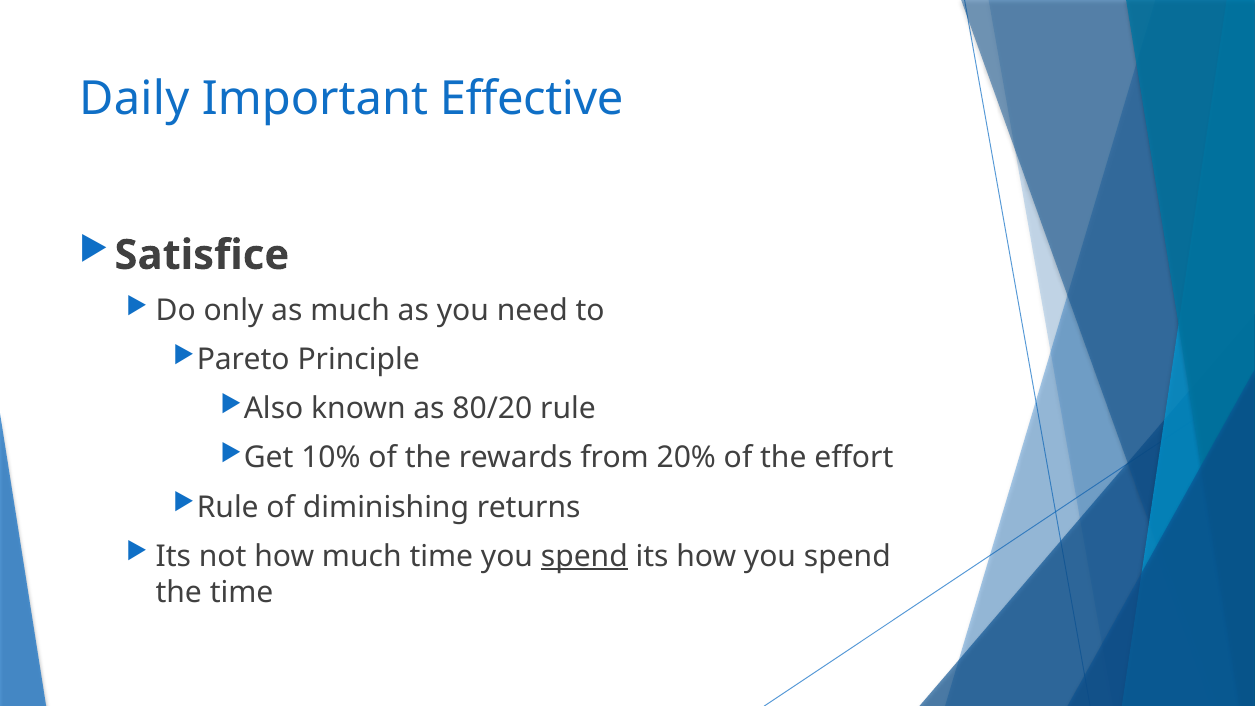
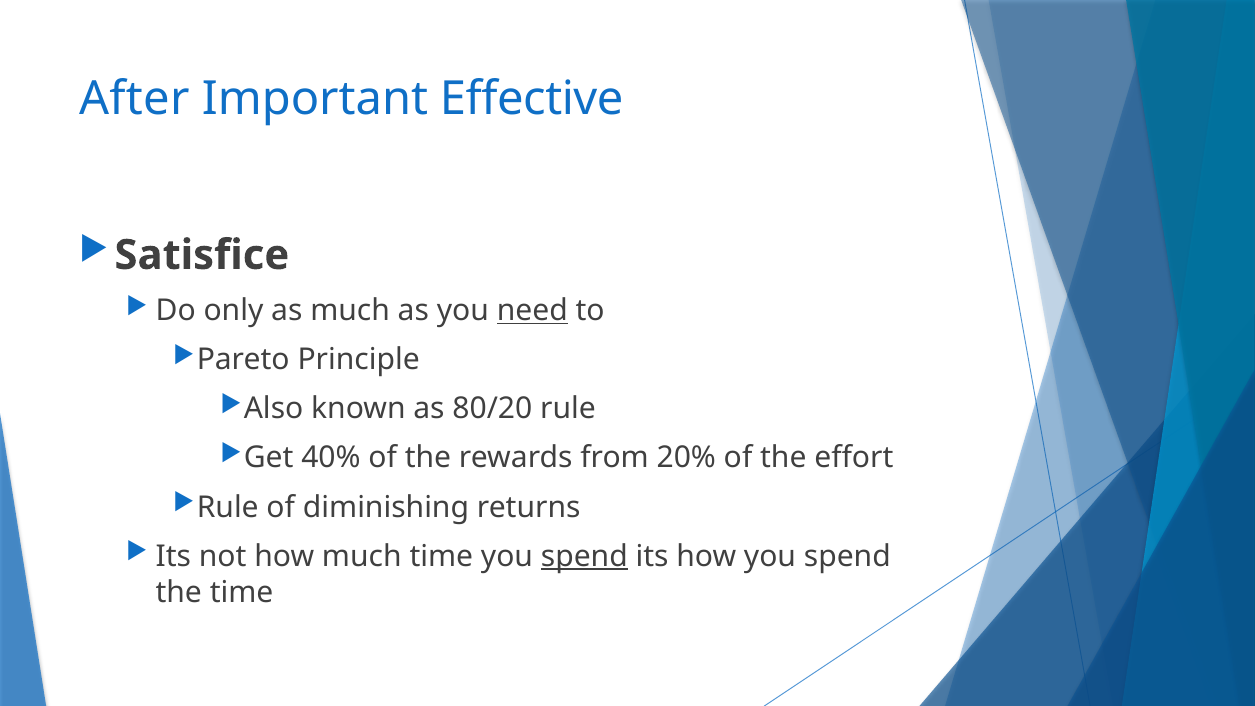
Daily: Daily -> After (134, 99)
need underline: none -> present (532, 311)
10%: 10% -> 40% (331, 458)
